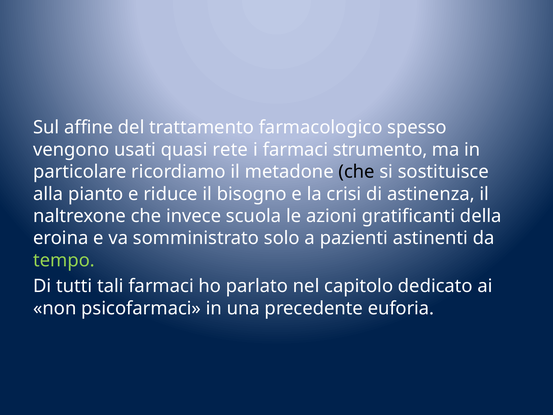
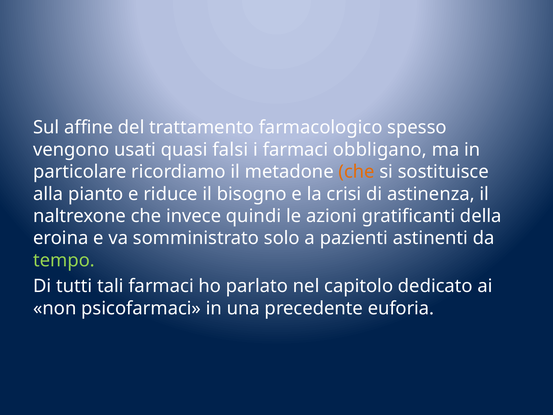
rete: rete -> falsi (230, 150)
strumento: strumento -> obbligano (380, 150)
che colour: black -> orange (357, 172)
scuola: scuola -> quindi (254, 216)
